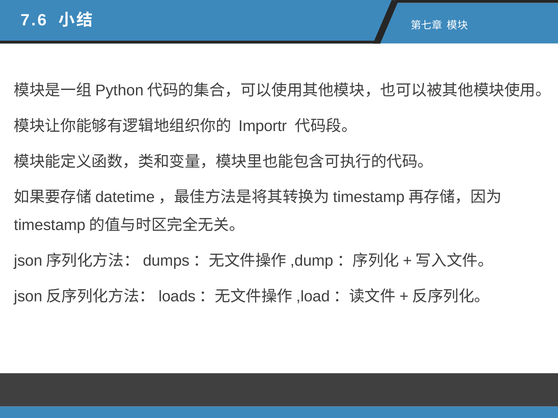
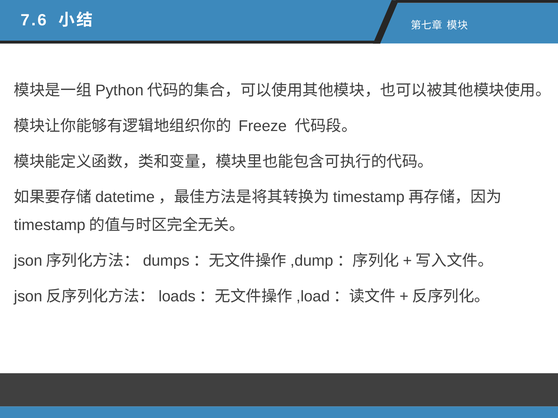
Importr: Importr -> Freeze (263, 126)
